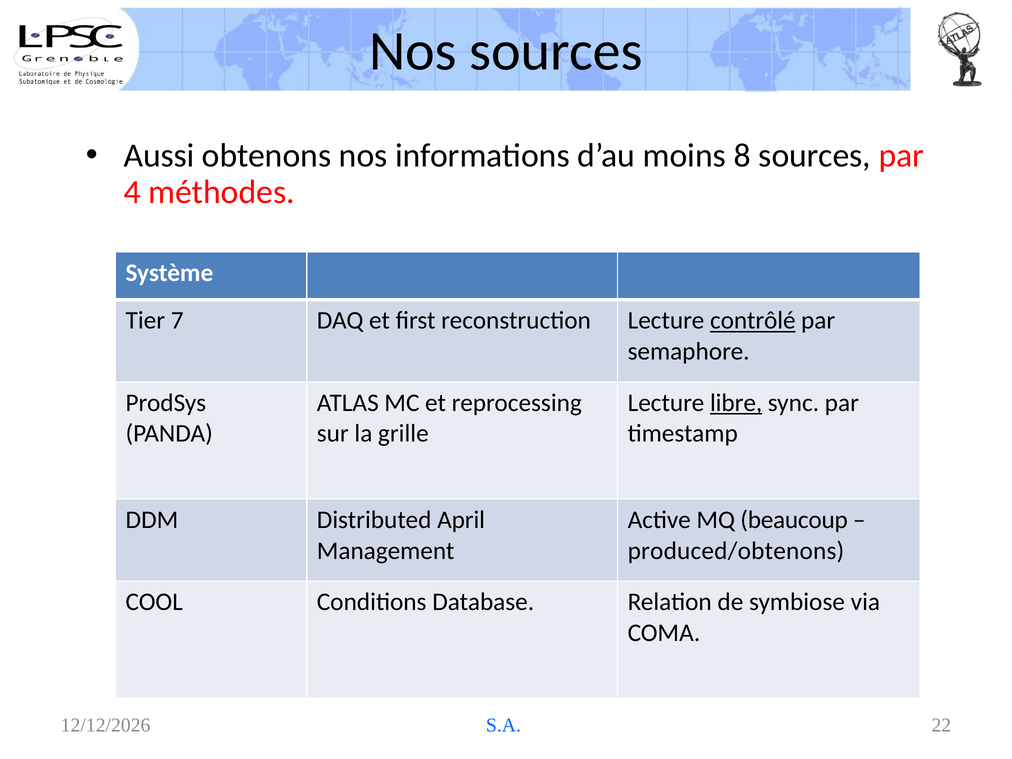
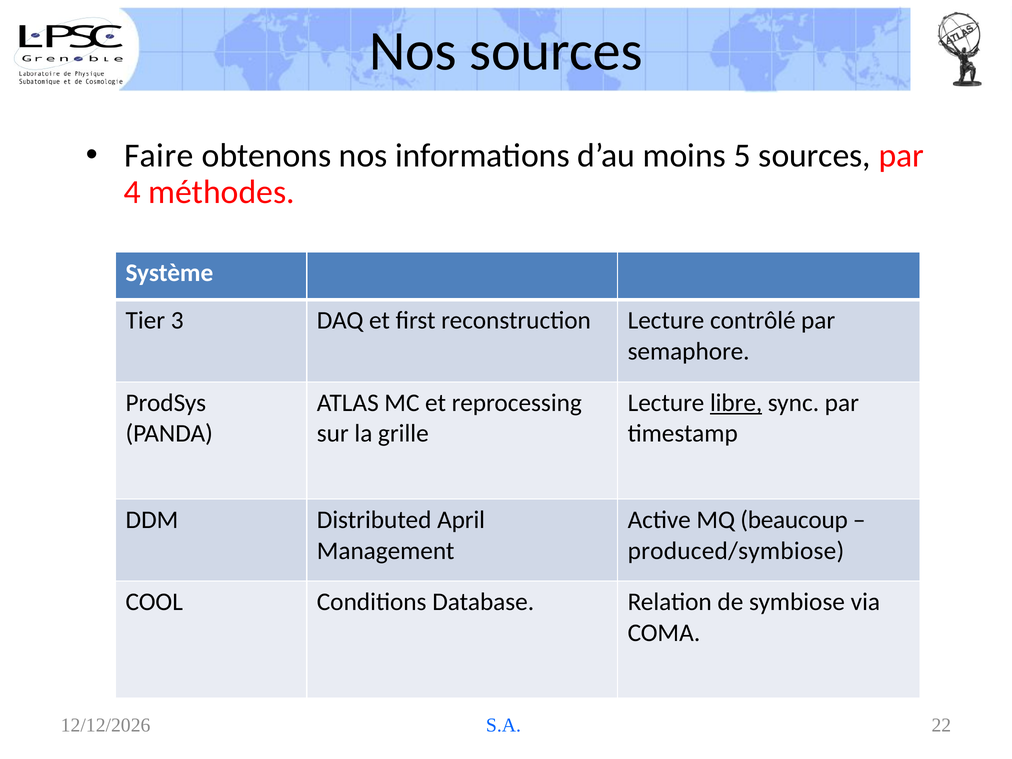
Aussi: Aussi -> Faire (159, 156)
8: 8 -> 5 (742, 156)
7: 7 -> 3 (177, 321)
contrôlé underline: present -> none (753, 321)
produced/obtenons: produced/obtenons -> produced/symbiose (736, 551)
